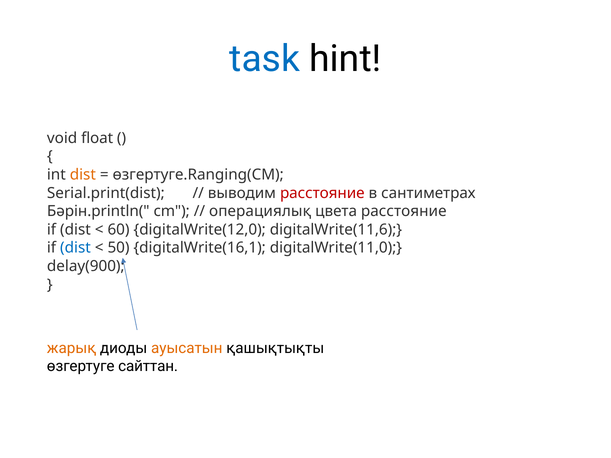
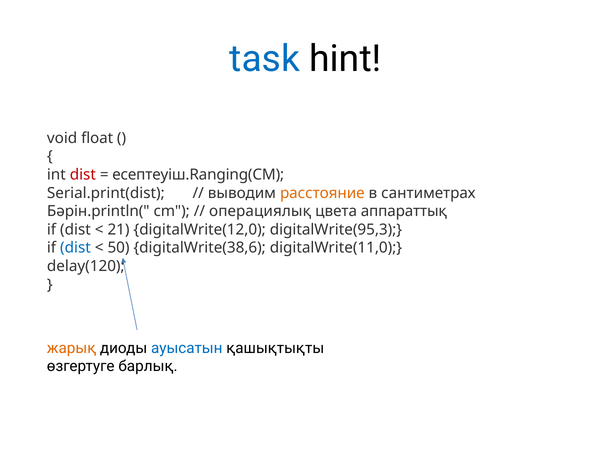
dist colour: orange -> red (83, 175)
өзгертуге.Ranging(CM: өзгертуге.Ranging(CM -> есептеуіш.Ranging(CM (198, 175)
расстояние colour: red -> orange (322, 193)
цвета расстояние: расстояние -> аппараттық (404, 211)
60: 60 -> 21 (119, 230)
digitalWrite(11,6: digitalWrite(11,6 -> digitalWrite(95,3 (336, 230)
digitalWrite(16,1: digitalWrite(16,1 -> digitalWrite(38,6 (200, 248)
delay(900: delay(900 -> delay(120 (86, 266)
ауысатын colour: orange -> blue (187, 348)
сайттан: сайттан -> барлық (148, 367)
